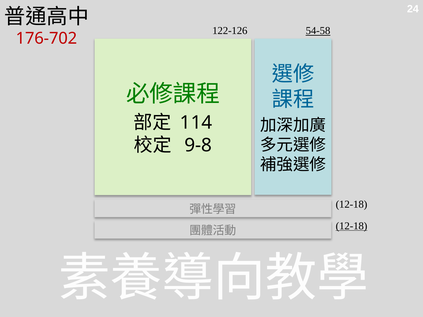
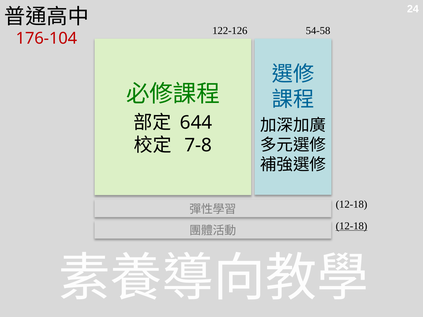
54-58 underline: present -> none (318, 31)
176-702: 176-702 -> 176-104 (47, 38)
114: 114 -> 644 (196, 123)
9-8: 9-8 -> 7-8 (198, 145)
